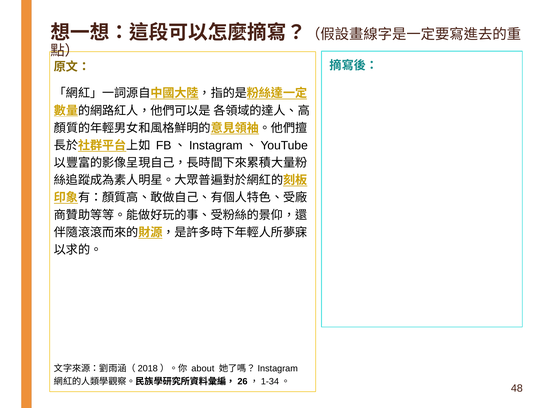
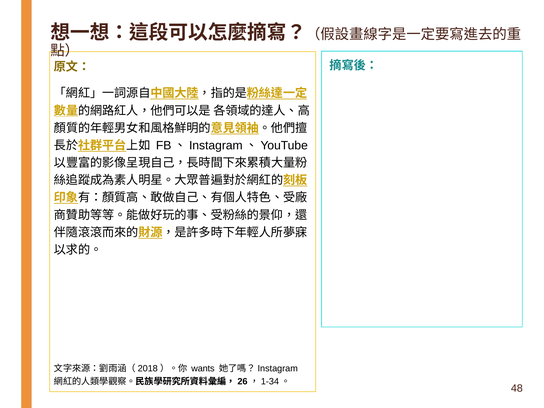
about: about -> wants (203, 369)
